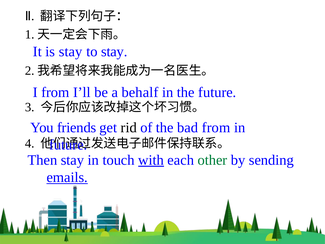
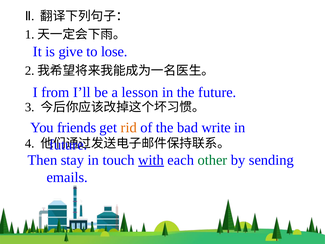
is stay: stay -> give (71, 52)
to stay: stay -> lose (114, 52)
behalf: behalf -> lesson (140, 92)
rid colour: black -> orange (129, 127)
bad from: from -> write (216, 127)
emails underline: present -> none (67, 177)
